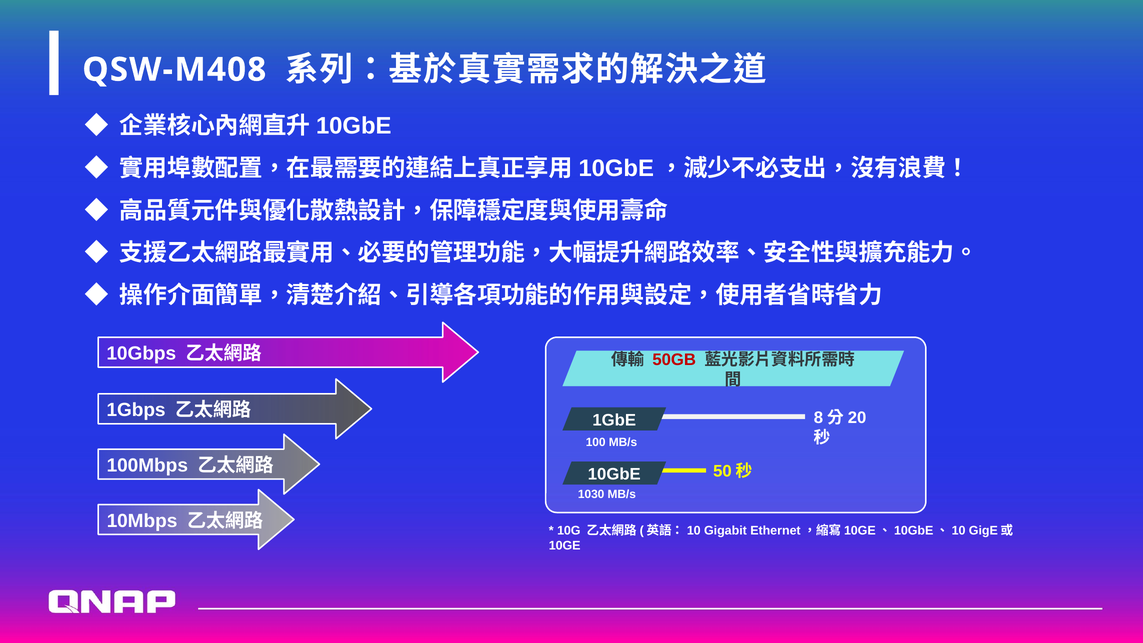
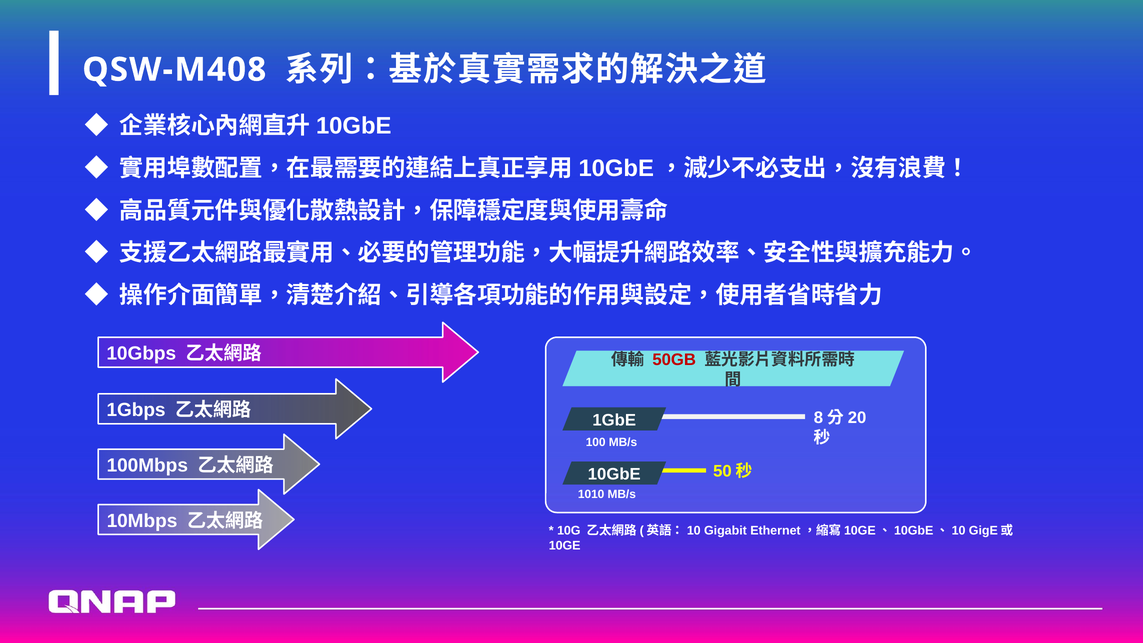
1030: 1030 -> 1010 (591, 494)
